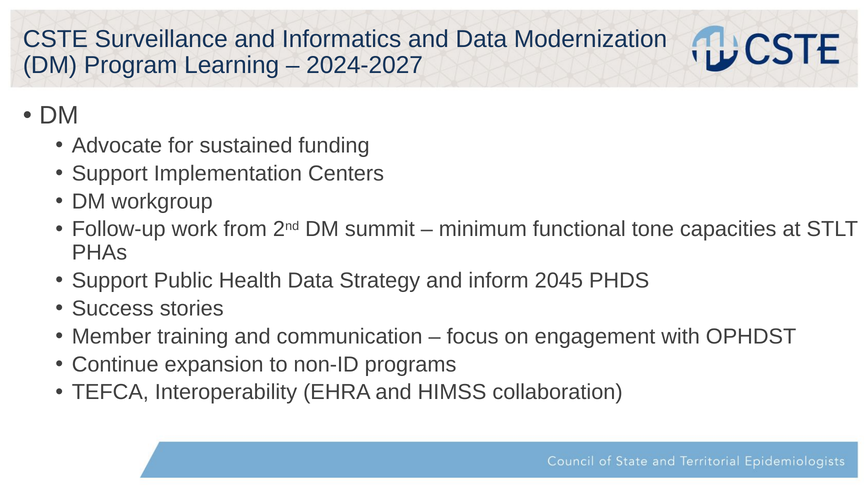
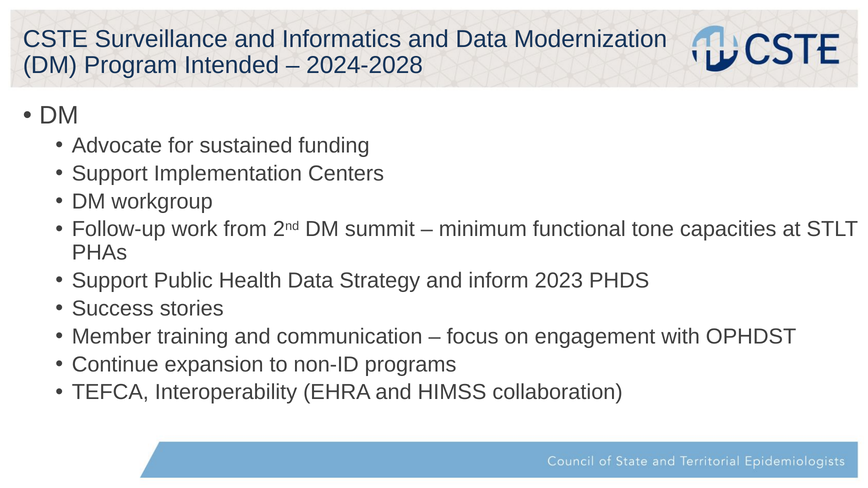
Learning: Learning -> Intended (232, 65)
2024-2027: 2024-2027 -> 2024-2028 (365, 65)
2045: 2045 -> 2023 (559, 281)
